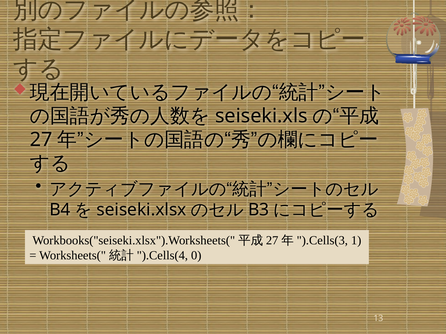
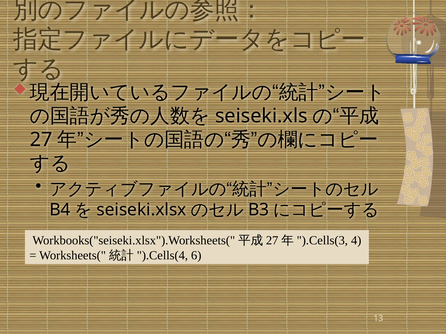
1: 1 -> 4 (356, 241)
0: 0 -> 6 (196, 256)
